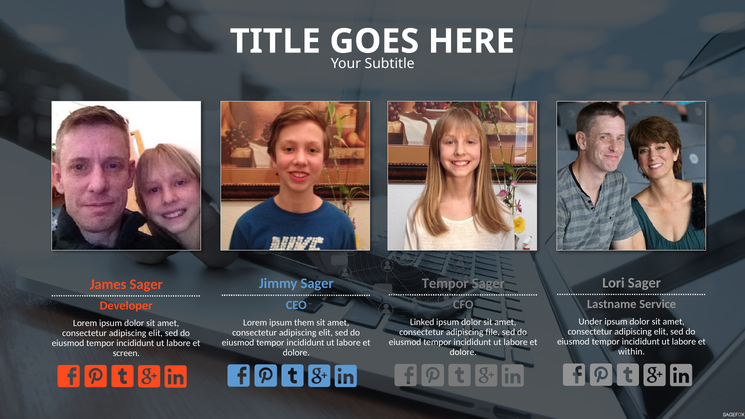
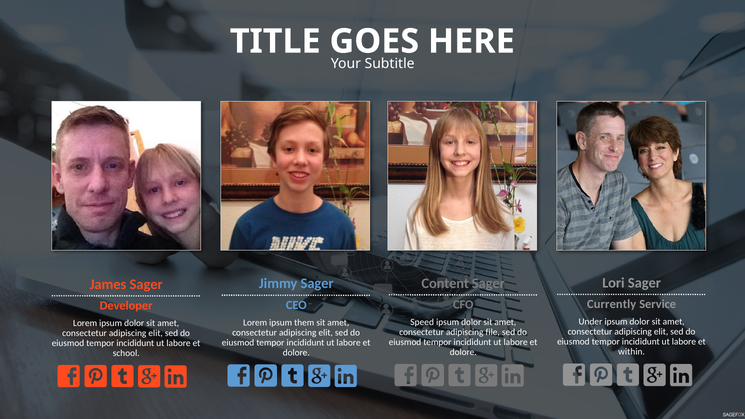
Tempor: Tempor -> Content (445, 283)
Lastname: Lastname -> Currently (612, 304)
Linked: Linked -> Speed (422, 322)
screen: screen -> school (126, 353)
